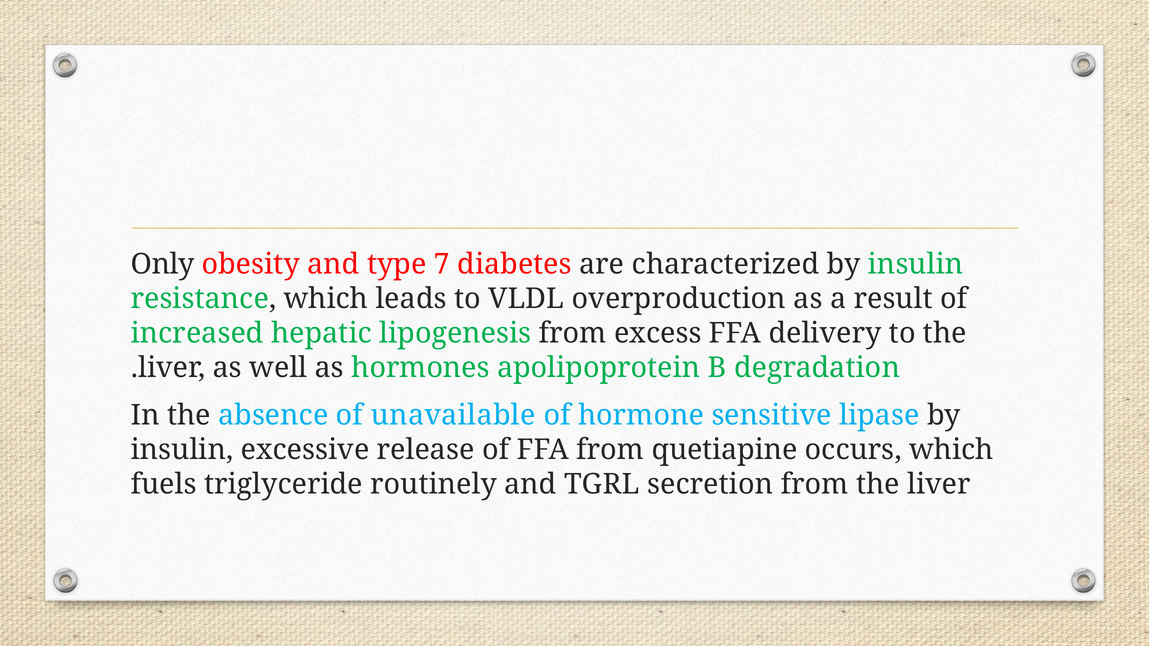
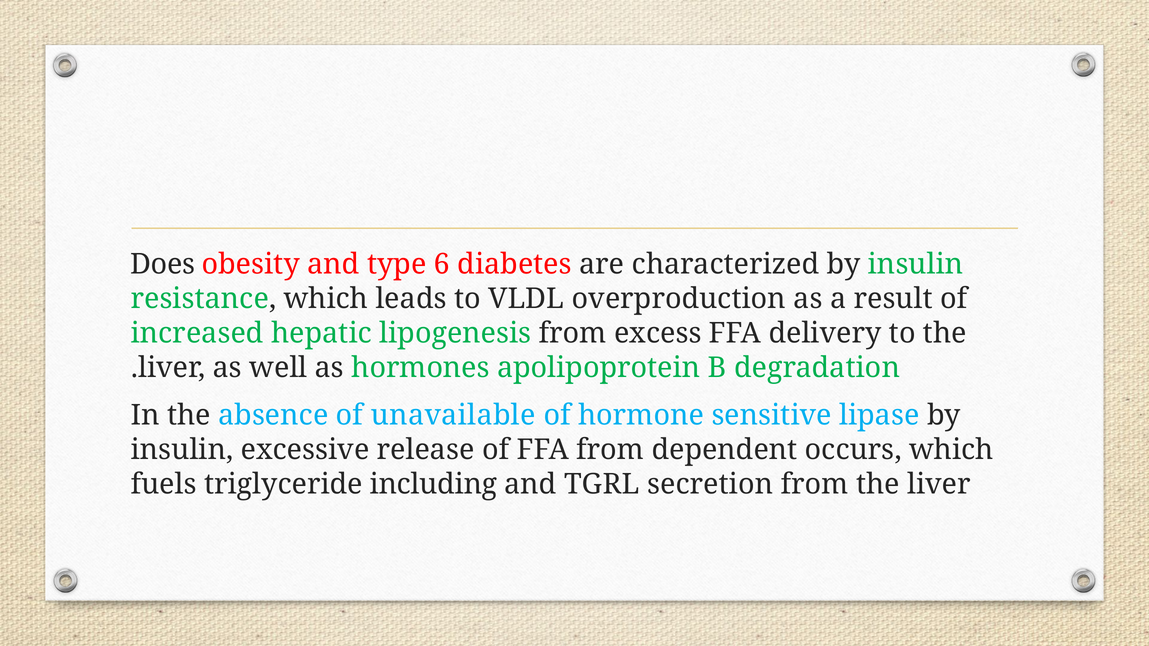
Only: Only -> Does (163, 265)
7: 7 -> 6 (442, 265)
quetiapine: quetiapine -> dependent (725, 450)
routinely: routinely -> including (434, 484)
